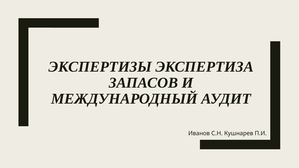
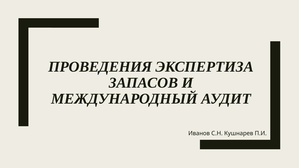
ЭКСПЕРТИЗЫ: ЭКСПЕРТИЗЫ -> ПРОВЕДЕНИЯ (100, 67)
